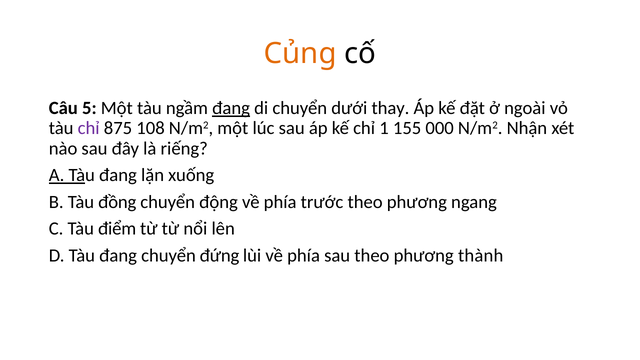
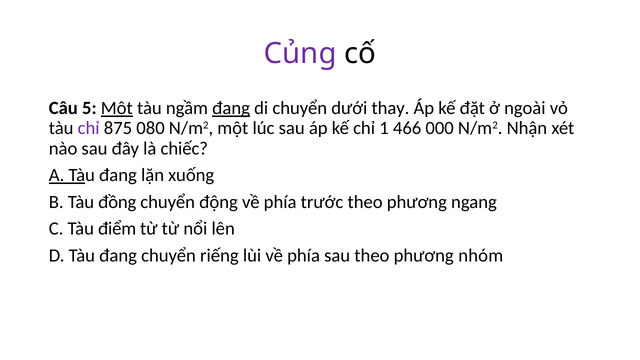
Củng colour: orange -> purple (300, 54)
Một underline: none -> present (117, 108)
108: 108 -> 080 (151, 128)
155: 155 -> 466 (407, 128)
riếng: riếng -> chiếc (184, 148)
đứng: đứng -> riếng (219, 256)
thành: thành -> nhóm (481, 256)
